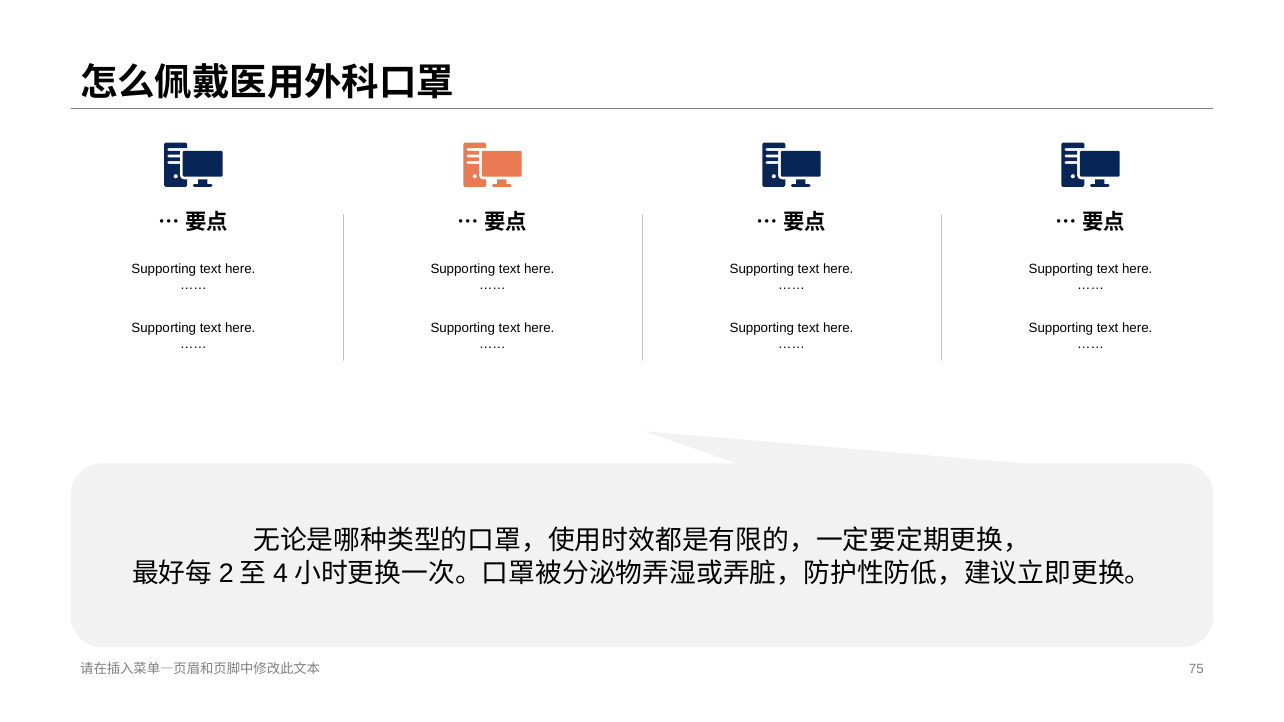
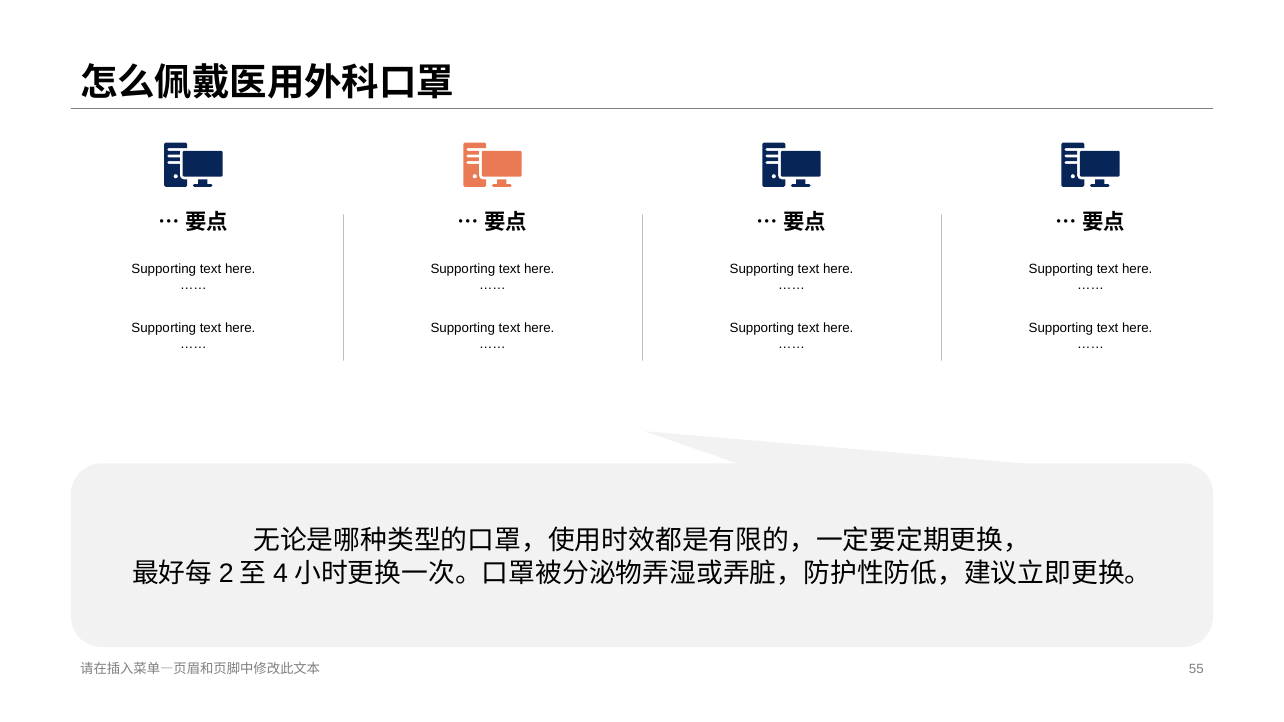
75: 75 -> 55 (1196, 669)
